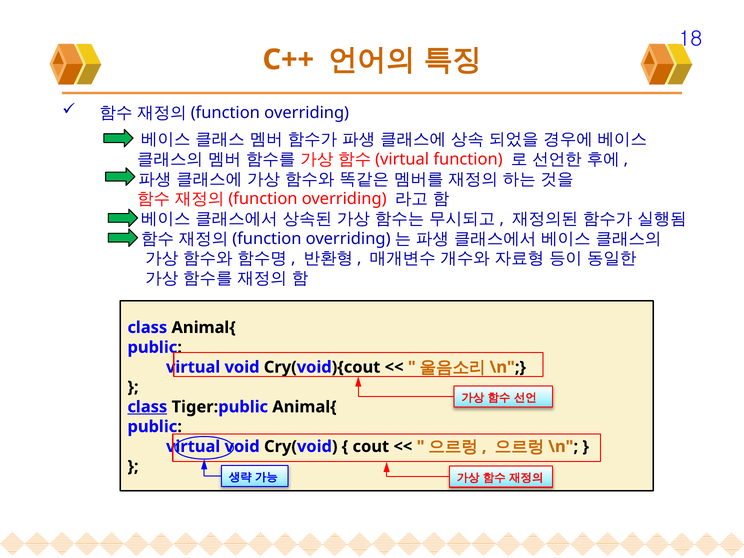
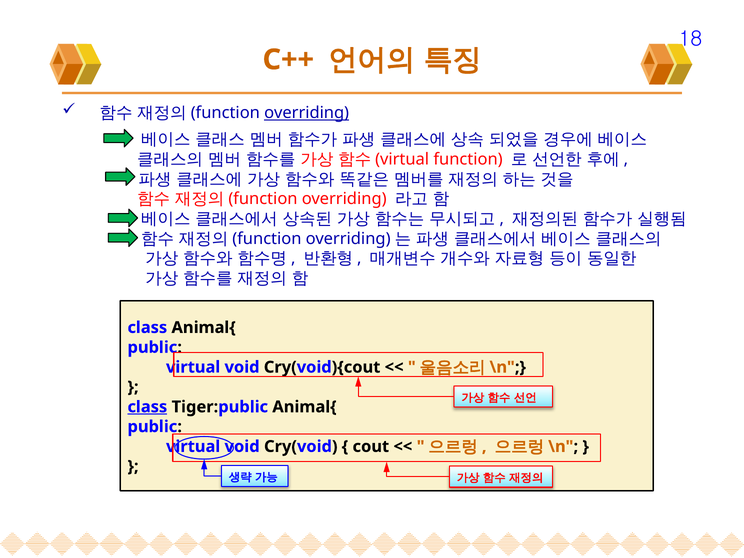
overriding underline: none -> present (307, 113)
